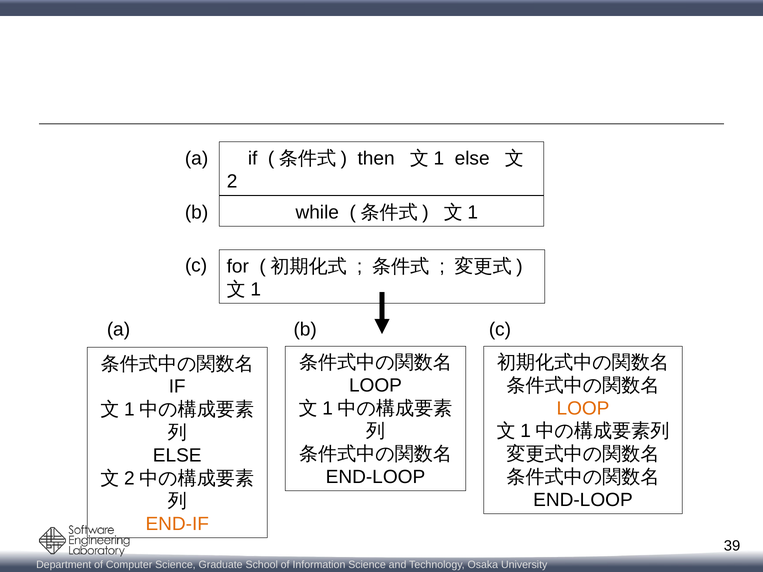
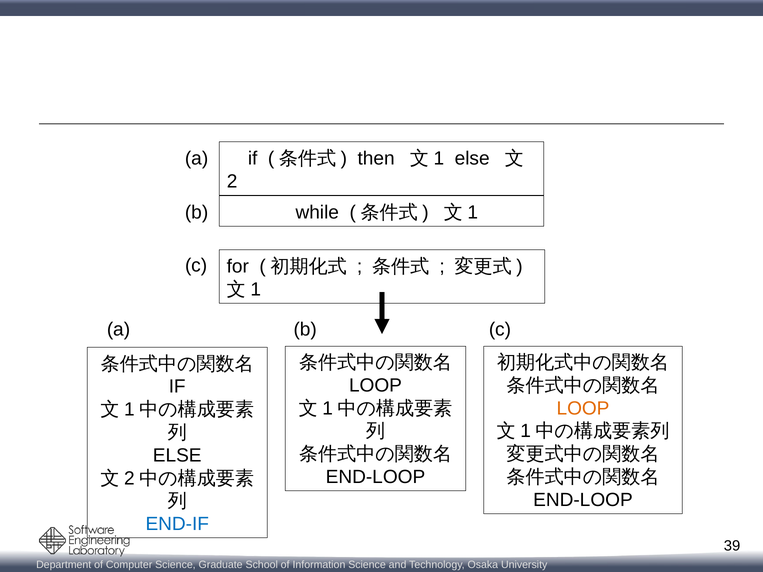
END-IF colour: orange -> blue (177, 524)
